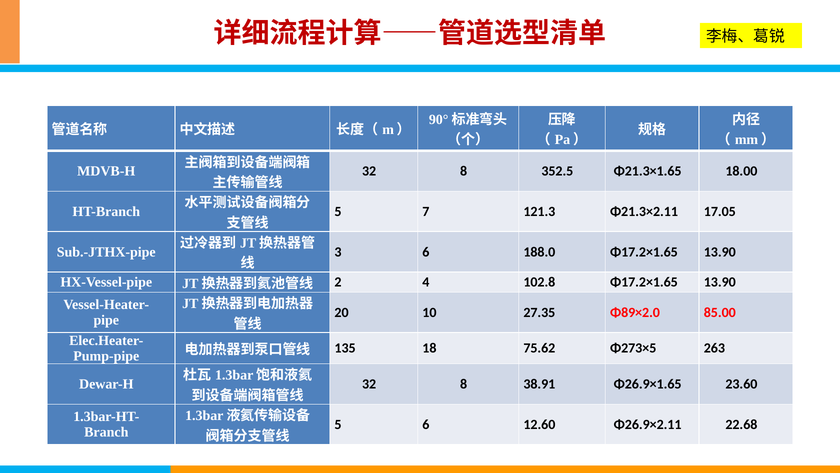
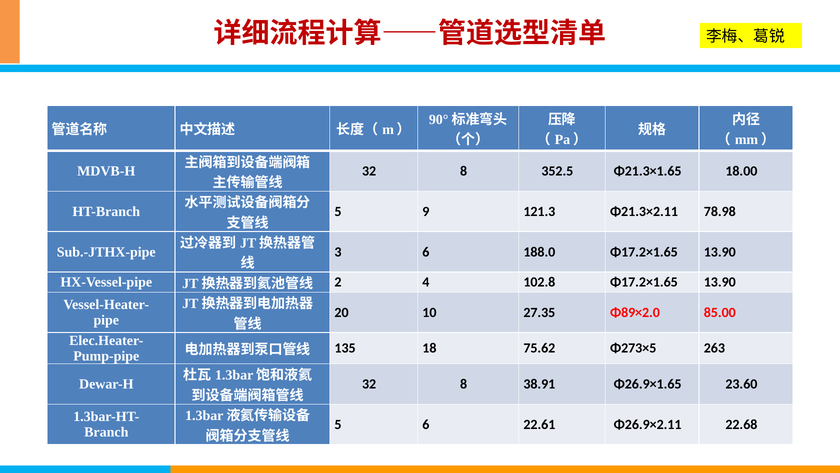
7: 7 -> 9 (426, 211)
17.05: 17.05 -> 78.98 (720, 211)
12.60: 12.60 -> 22.61 (539, 424)
